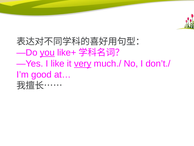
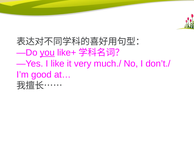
very underline: present -> none (83, 63)
